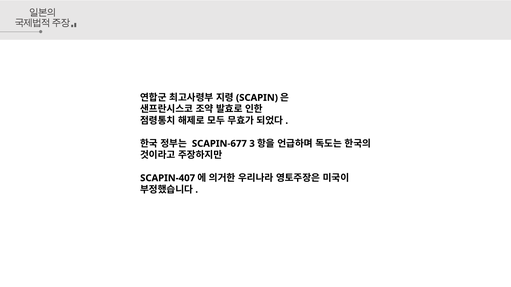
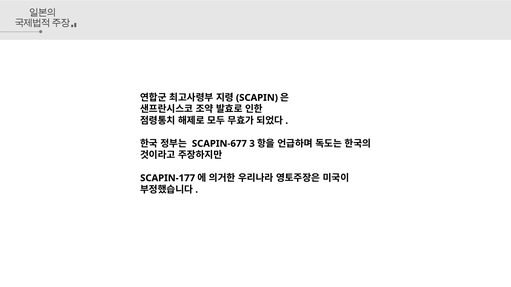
SCAPIN-407: SCAPIN-407 -> SCAPIN-177 (168, 178)
